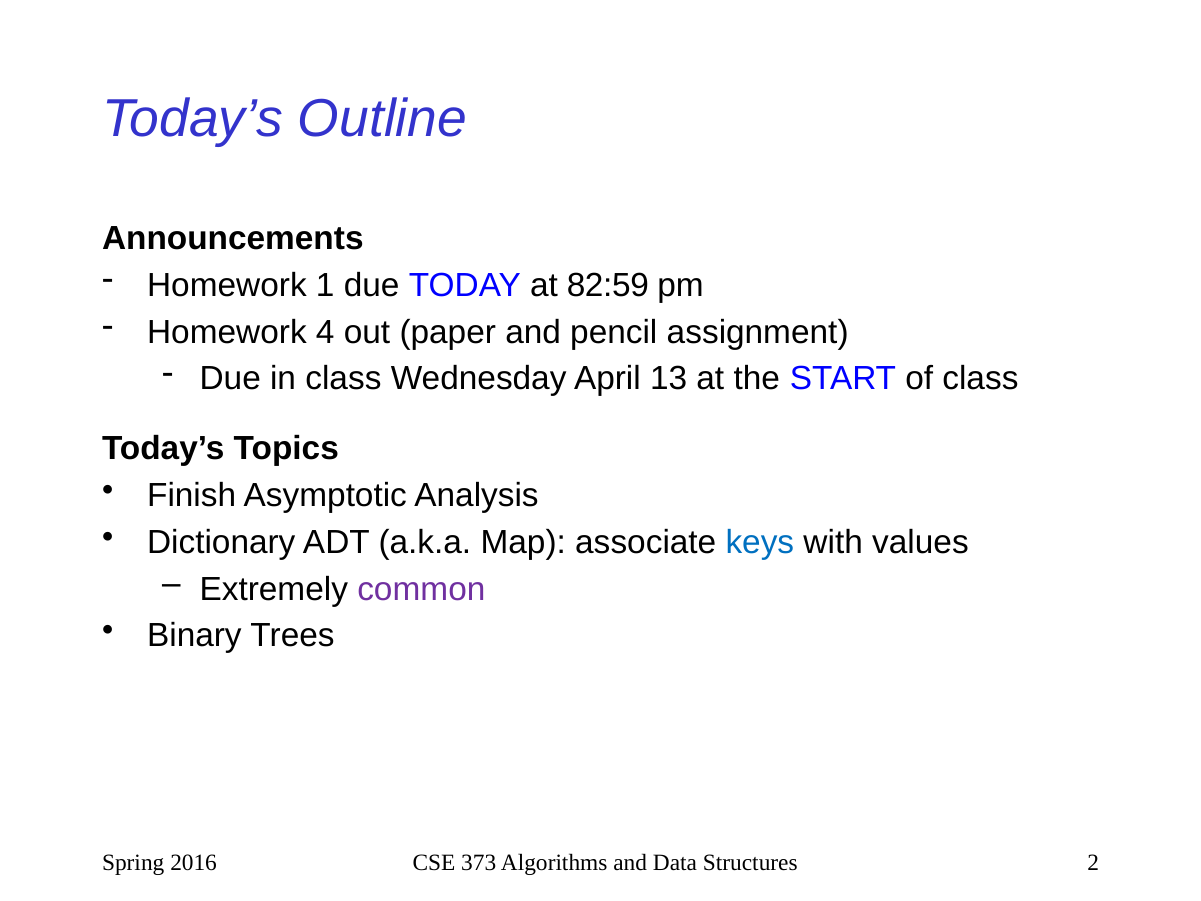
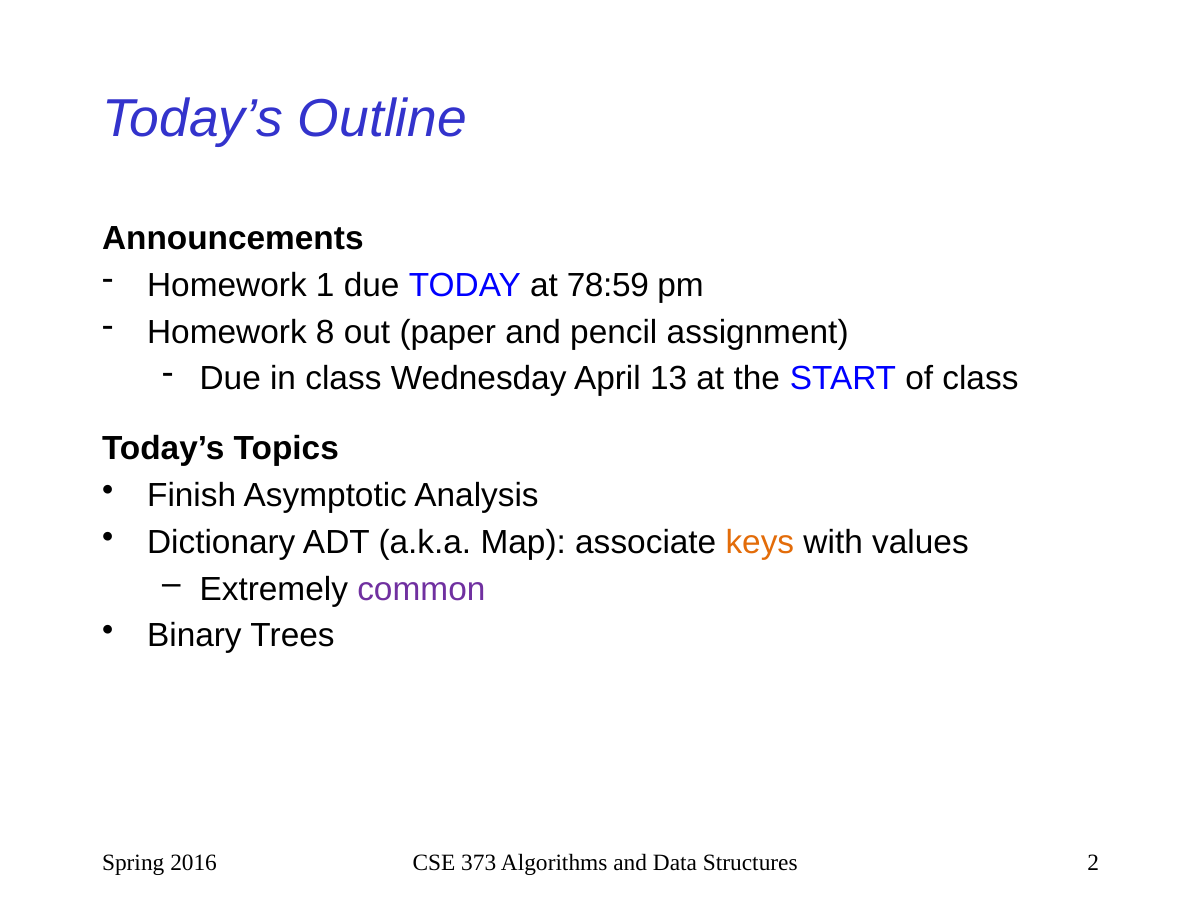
82:59: 82:59 -> 78:59 (608, 285)
4: 4 -> 8 (325, 332)
keys colour: blue -> orange (760, 542)
